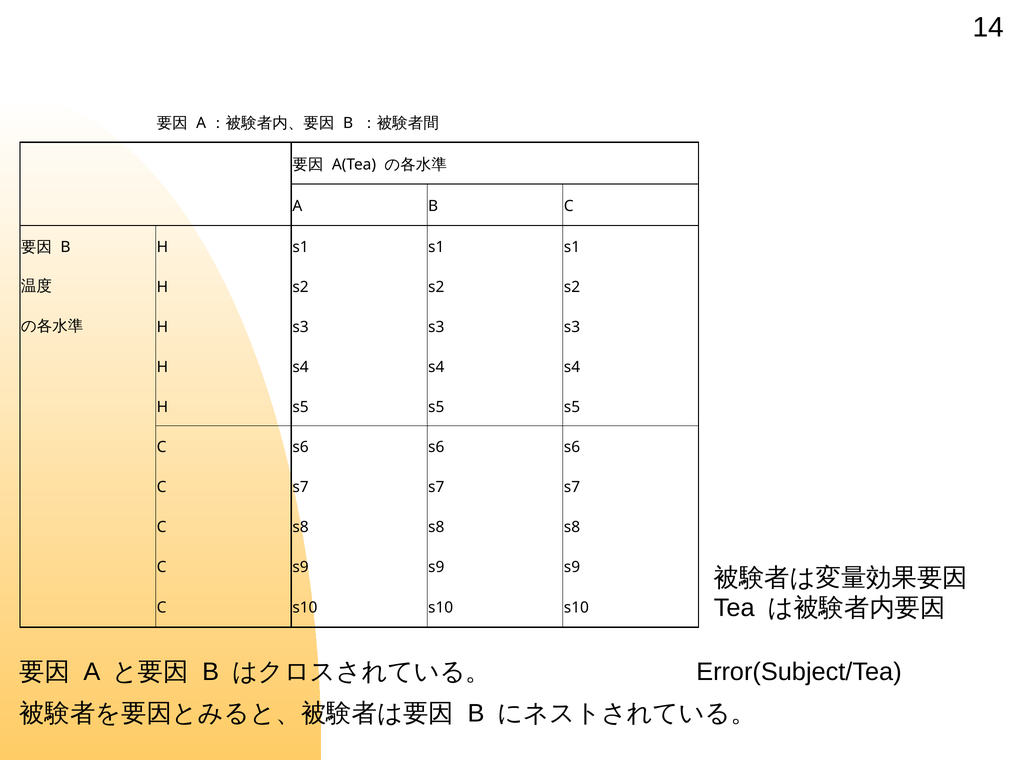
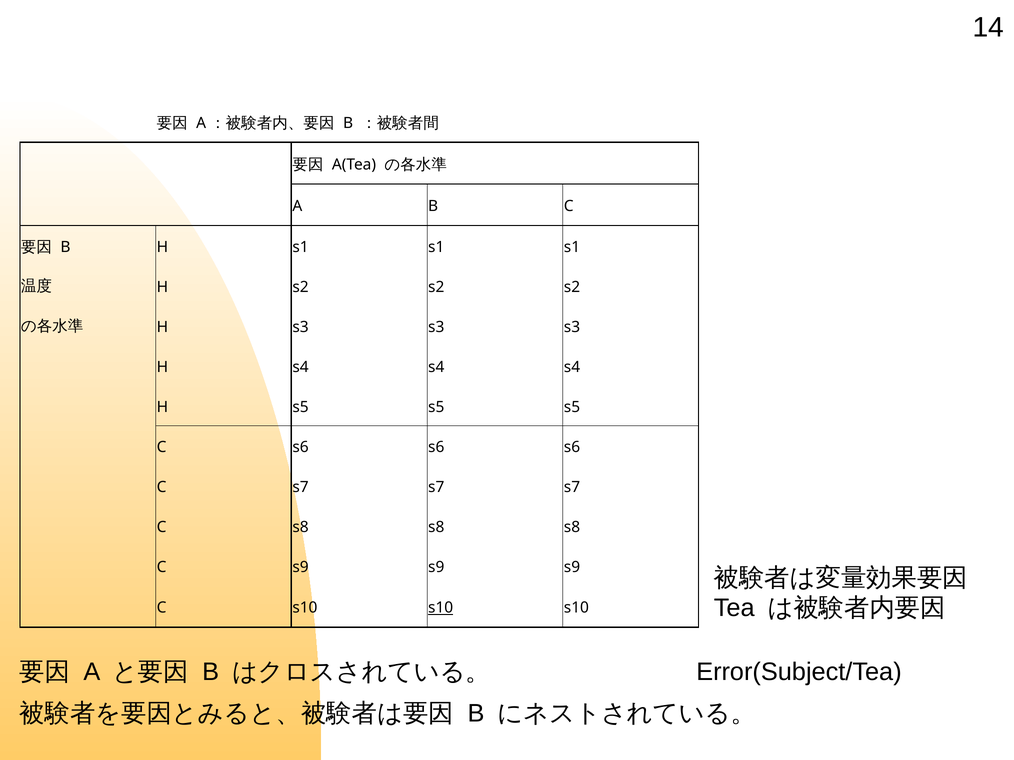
s10 underline: none -> present (441, 608)
